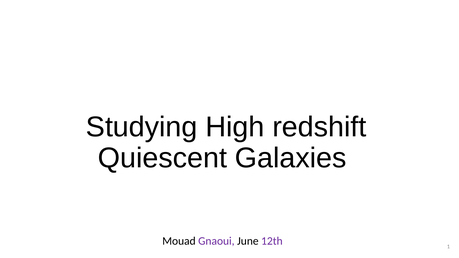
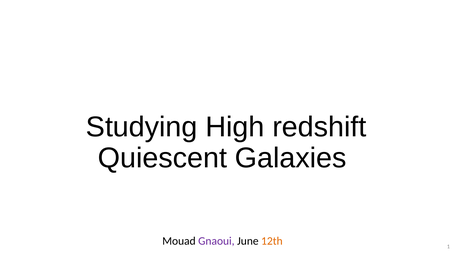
12th colour: purple -> orange (272, 241)
